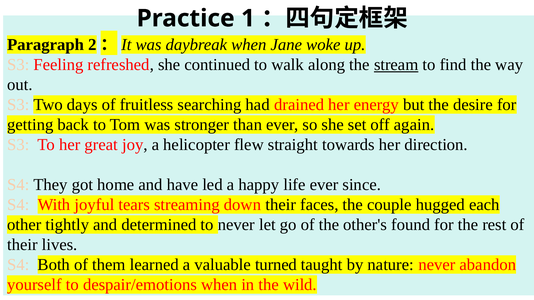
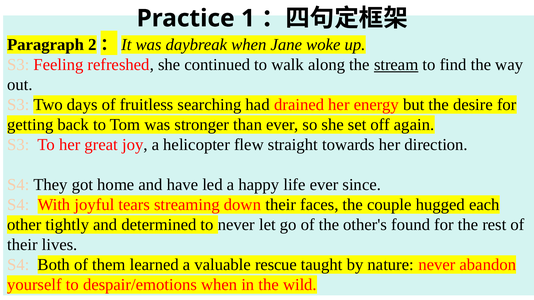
turned: turned -> rescue (276, 265)
